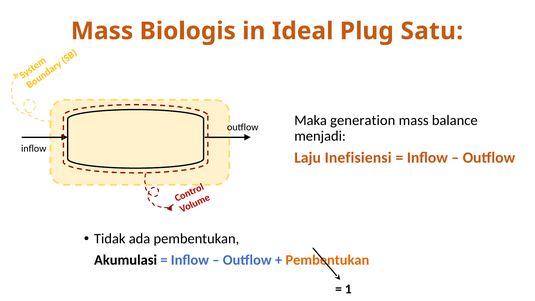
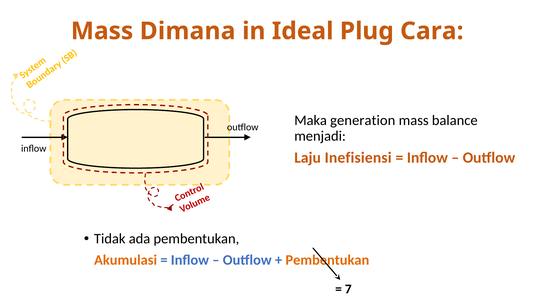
Biologis: Biologis -> Dimana (188, 31)
Satu: Satu -> Cara (432, 31)
Akumulasi colour: black -> orange (126, 260)
1: 1 -> 7 (348, 289)
